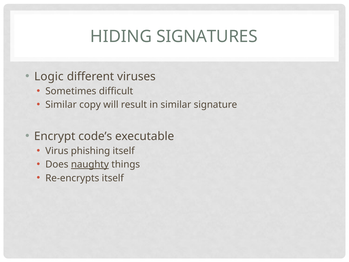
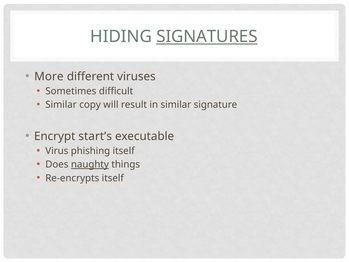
SIGNATURES underline: none -> present (207, 37)
Logic: Logic -> More (49, 76)
code’s: code’s -> start’s (95, 136)
